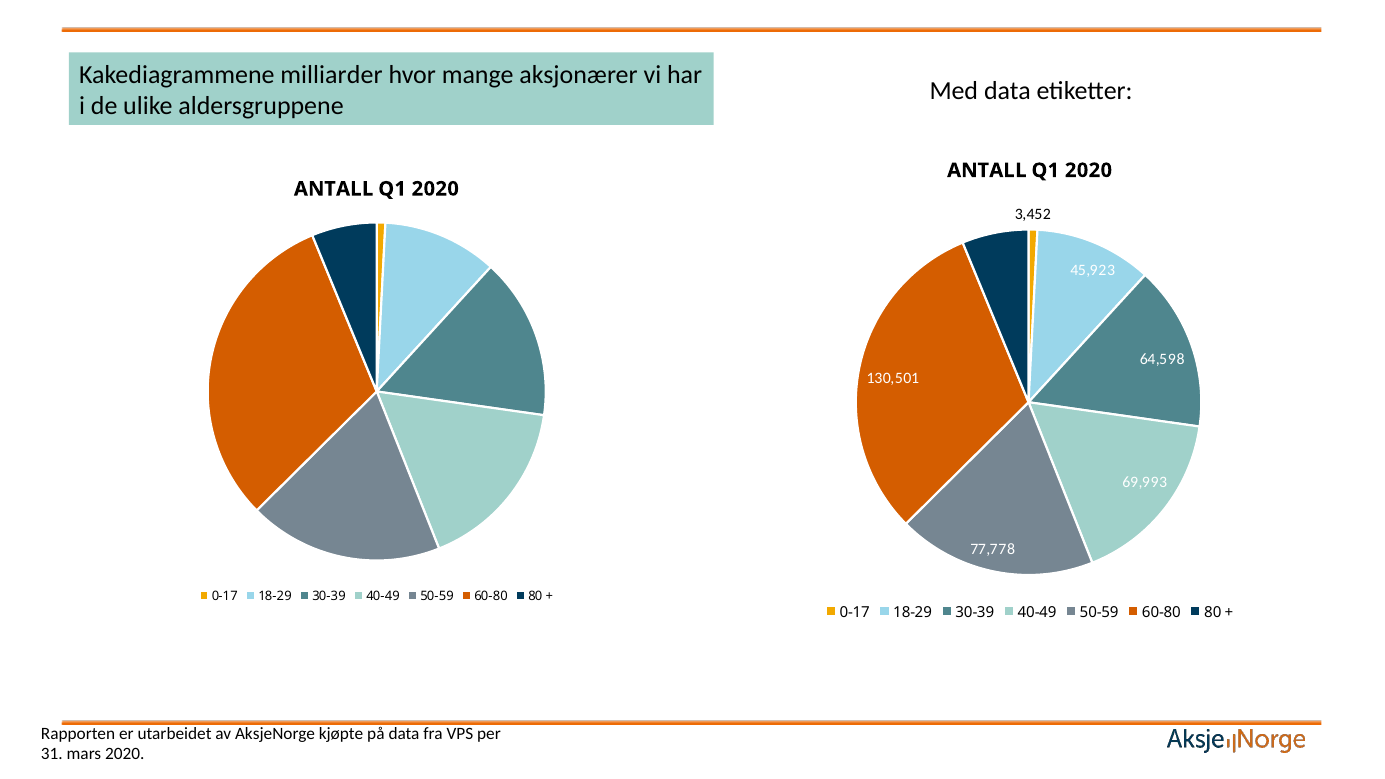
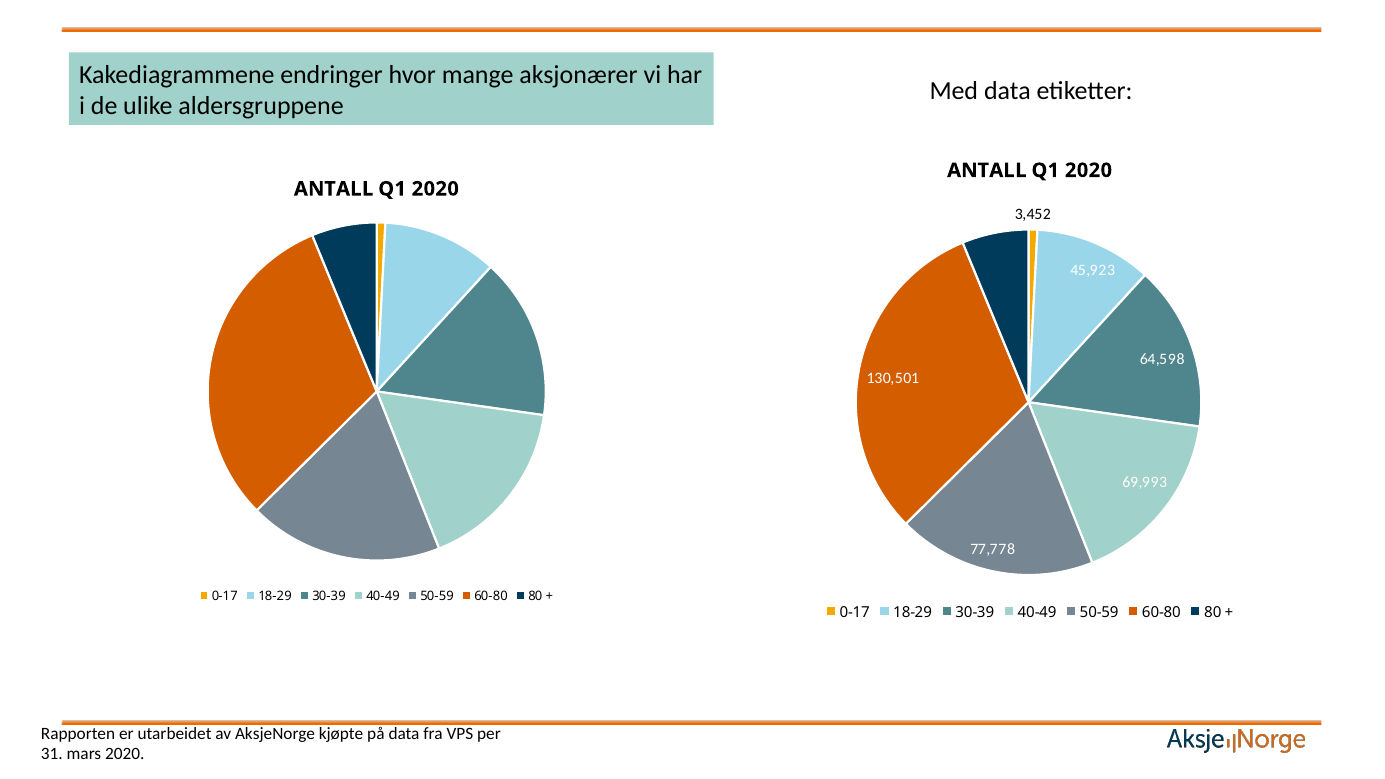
milliarder: milliarder -> endringer (332, 75)
